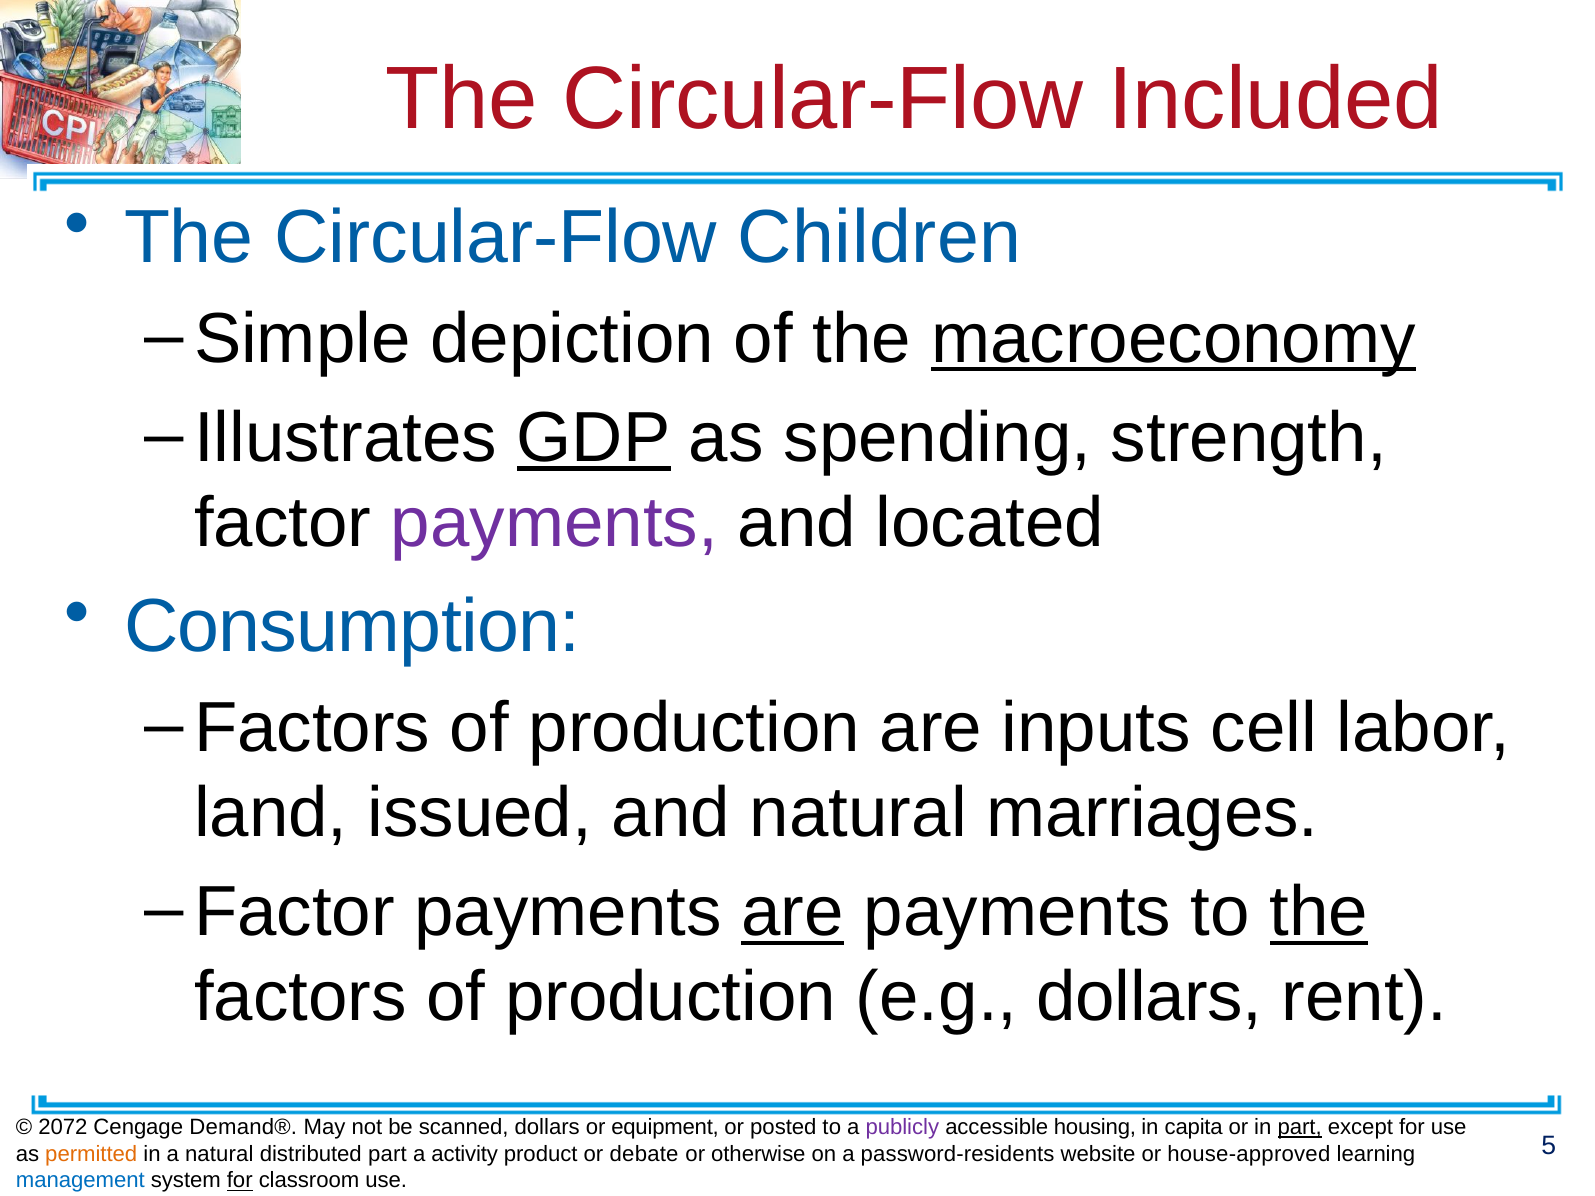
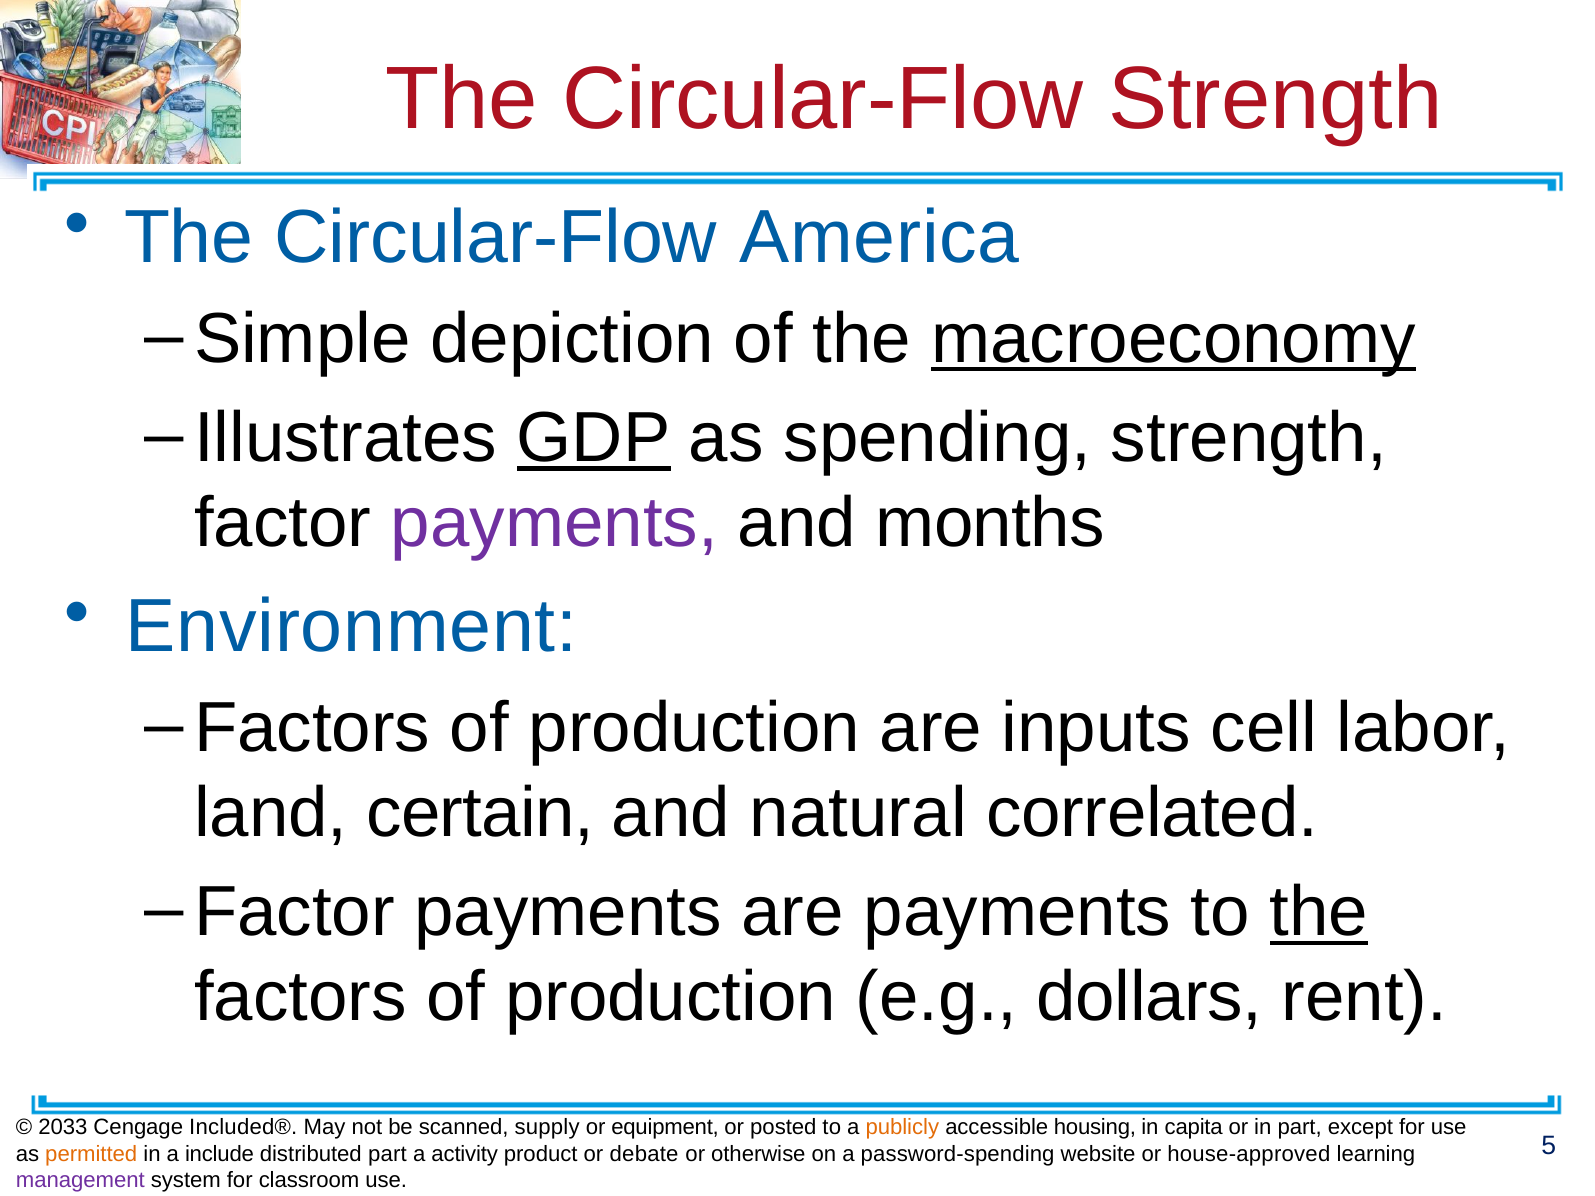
Circular-Flow Included: Included -> Strength (1275, 99)
Children: Children -> America (880, 237)
located: located -> months (990, 523)
Consumption: Consumption -> Environment (351, 626)
issued: issued -> certain (480, 813)
marriages: marriages -> correlated (1152, 813)
are underline: present -> none (793, 912)
2072: 2072 -> 2033 (63, 1128)
Demand®: Demand® -> Included® (243, 1128)
scanned dollars: dollars -> supply (547, 1128)
publicly colour: purple -> orange (902, 1128)
part underline: present -> none (1300, 1128)
a natural: natural -> include (219, 1154)
password-residents: password-residents -> password-spending (958, 1154)
management colour: blue -> purple (80, 1181)
for underline: present -> none (240, 1181)
